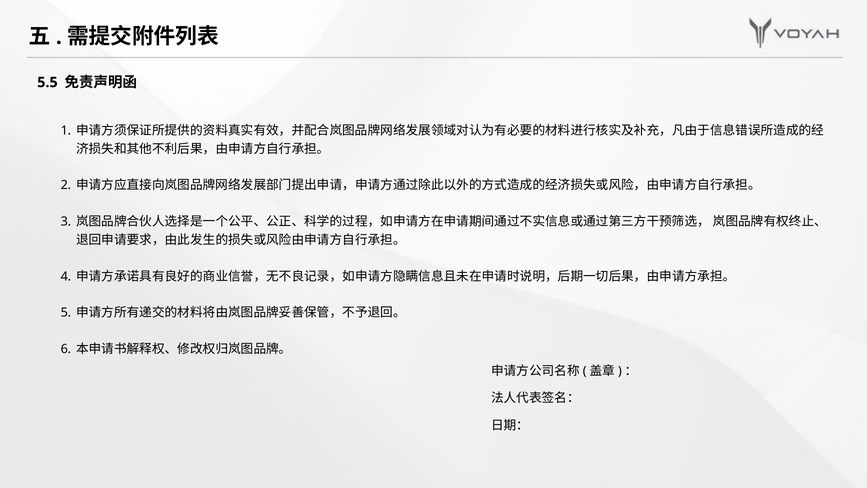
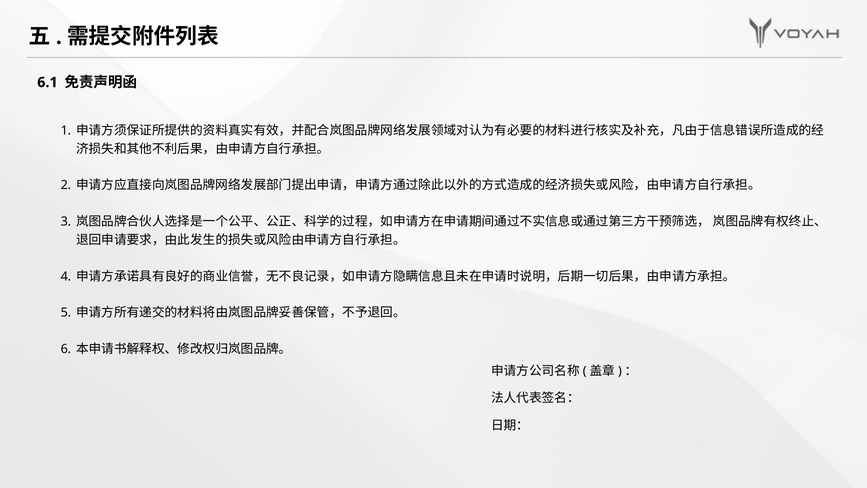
5.5: 5.5 -> 6.1 (47, 82)
